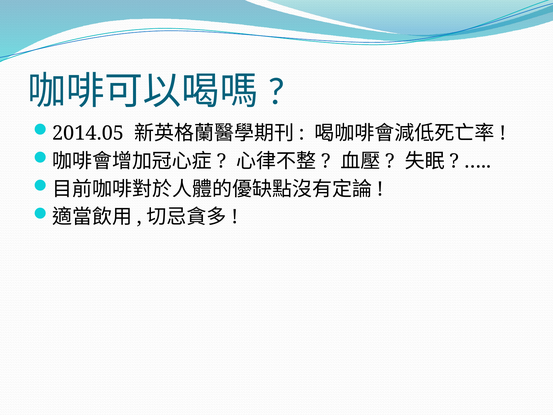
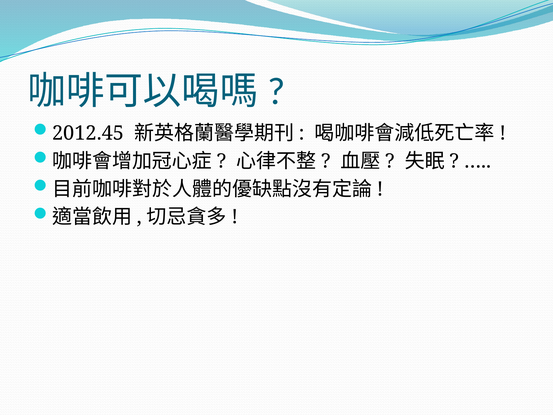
2014.05: 2014.05 -> 2012.45 (88, 133)
